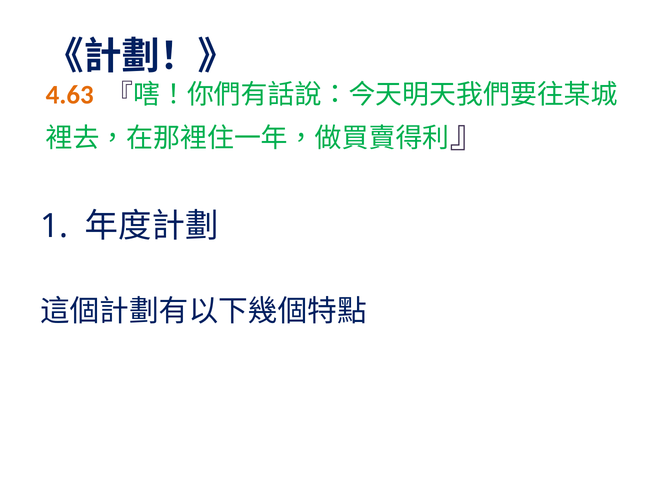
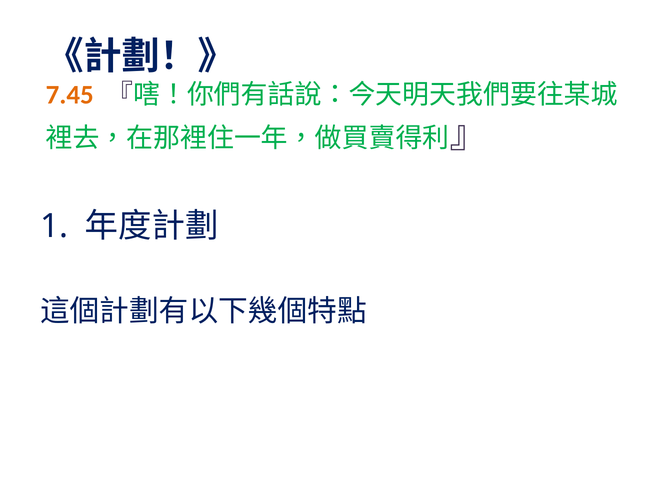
4.63: 4.63 -> 7.45 (70, 95)
